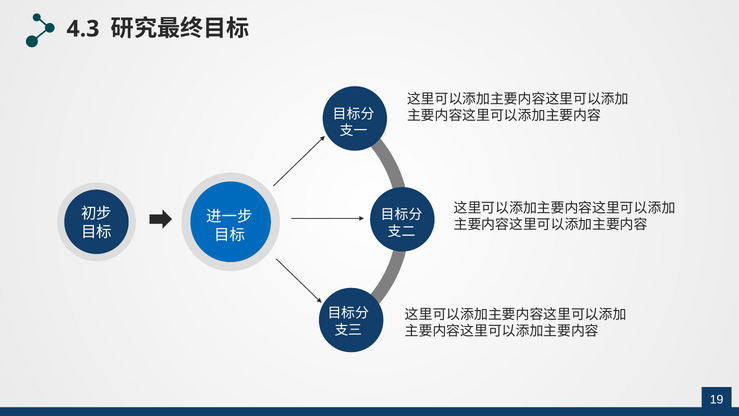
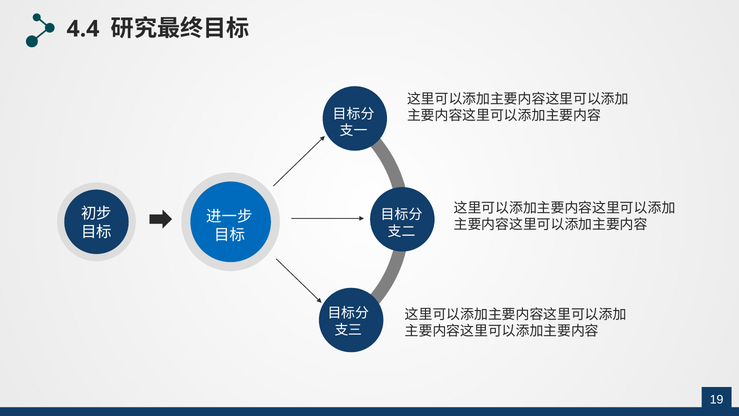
4.3: 4.3 -> 4.4 (83, 29)
